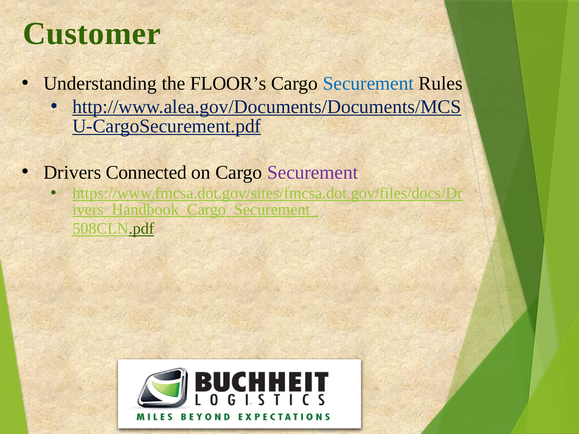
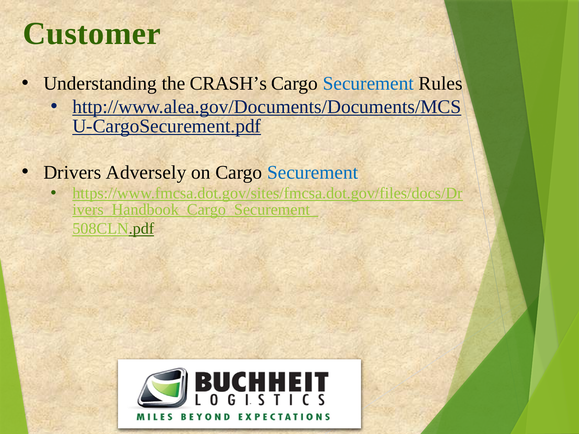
FLOOR’s: FLOOR’s -> CRASH’s (228, 84)
Connected: Connected -> Adversely (146, 172)
Securement colour: purple -> blue (313, 172)
